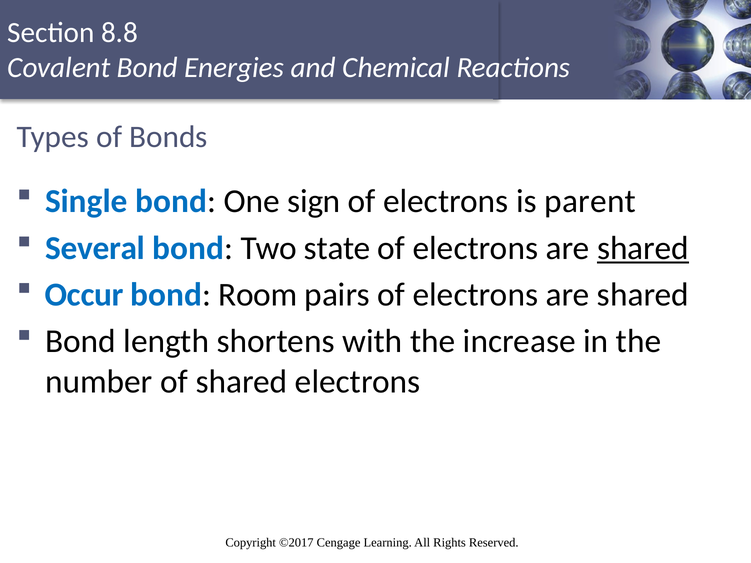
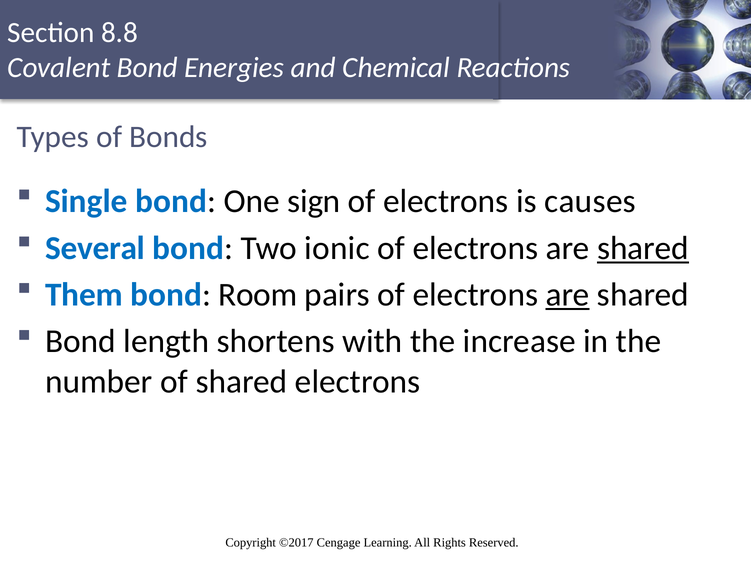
parent: parent -> causes (590, 201)
state: state -> ionic (337, 248)
Occur: Occur -> Them (84, 295)
are underline: none -> present (568, 295)
